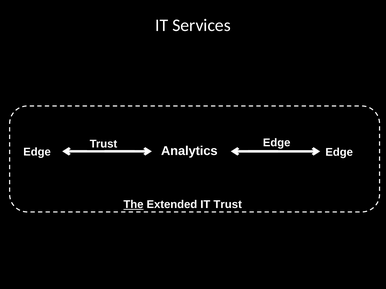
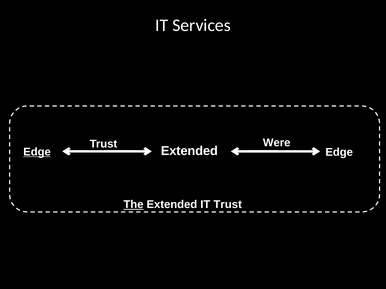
Edge: Edge -> Were (277, 143)
Analytics: Analytics -> Extended (189, 151)
Edge underline: none -> present (37, 152)
